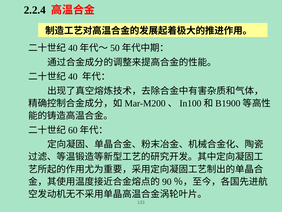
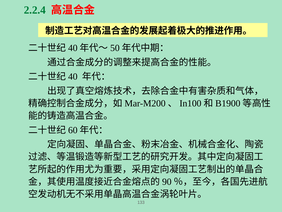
2.2.4 colour: black -> green (35, 10)
